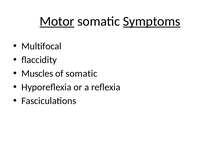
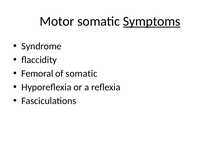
Motor underline: present -> none (57, 21)
Multifocal: Multifocal -> Syndrome (41, 46)
Muscles: Muscles -> Femoral (37, 74)
